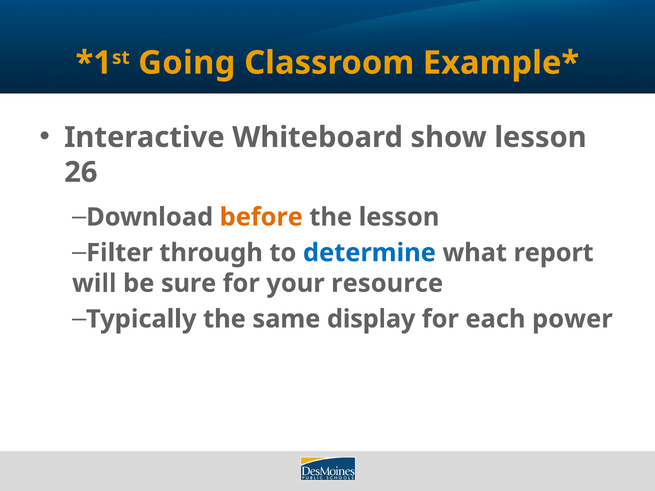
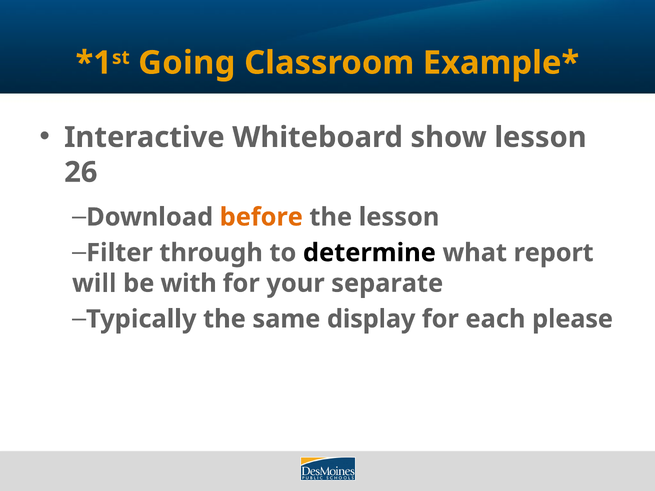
determine colour: blue -> black (369, 253)
sure: sure -> with (189, 284)
resource: resource -> separate (387, 284)
power: power -> please (573, 319)
